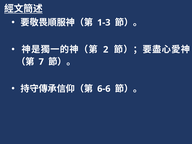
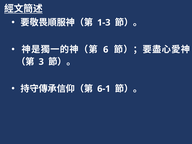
2: 2 -> 6 (106, 50)
7: 7 -> 3 (41, 62)
6-6: 6-6 -> 6-1 (104, 89)
